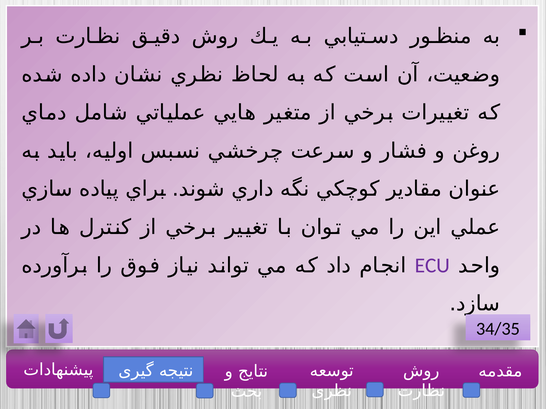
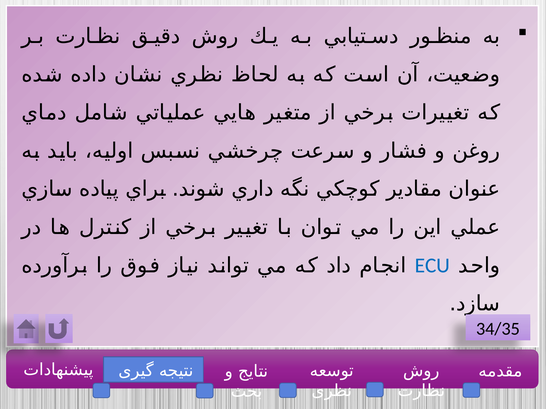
ECU colour: purple -> blue (432, 266)
